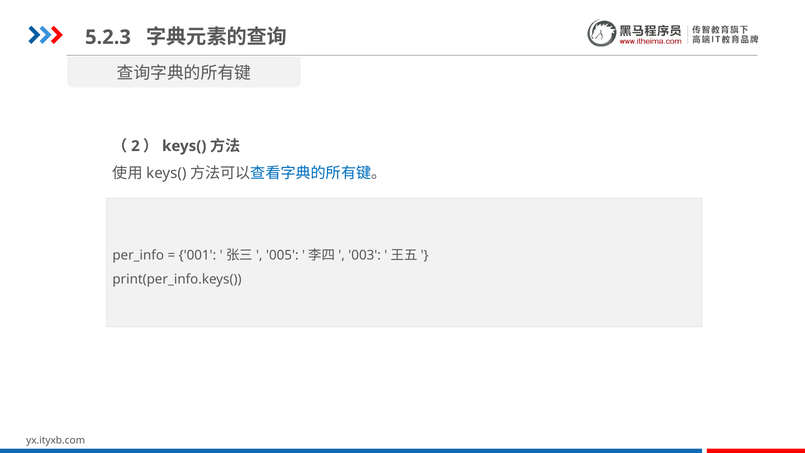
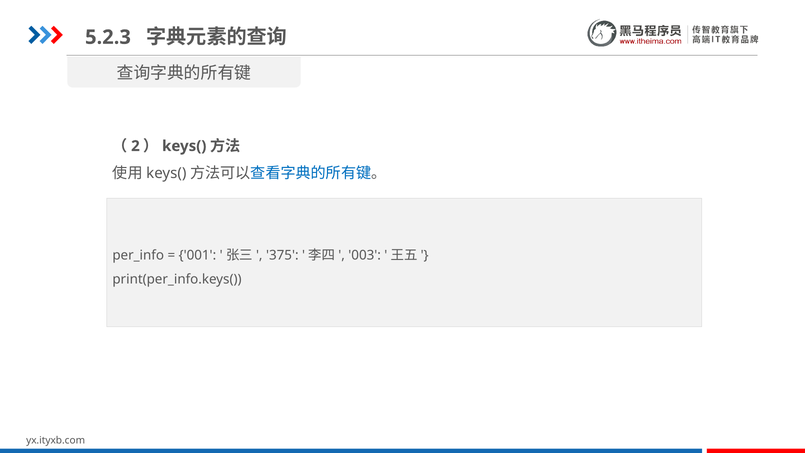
005: 005 -> 375 (282, 255)
